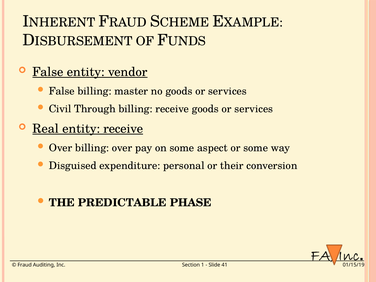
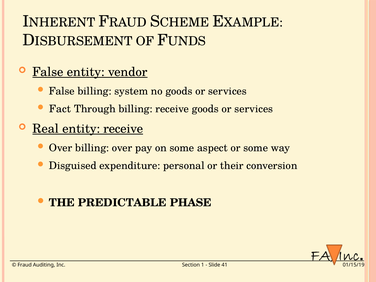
master: master -> system (131, 91)
Civil: Civil -> Fact (60, 109)
